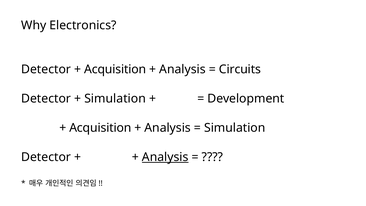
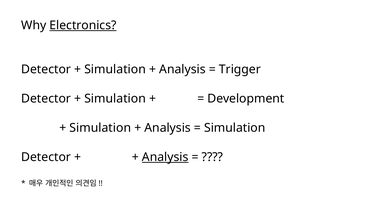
Electronics underline: none -> present (83, 25)
Acquisition: Acquisition -> Simulation (115, 69)
Circuits: Circuits -> Trigger (240, 69)
Acquisition: Acquisition -> Simulation (100, 128)
